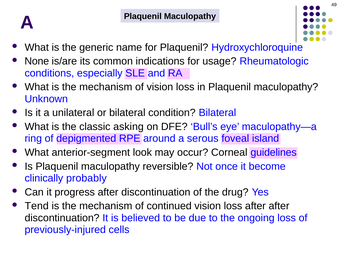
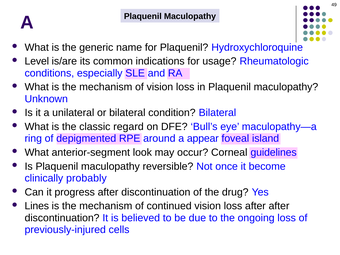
None: None -> Level (37, 61)
asking: asking -> regard (128, 127)
serous: serous -> appear (203, 139)
Tend: Tend -> Lines (37, 206)
